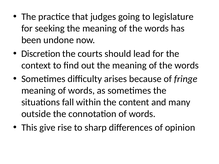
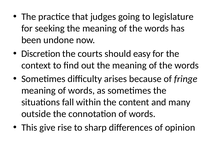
lead: lead -> easy (142, 54)
